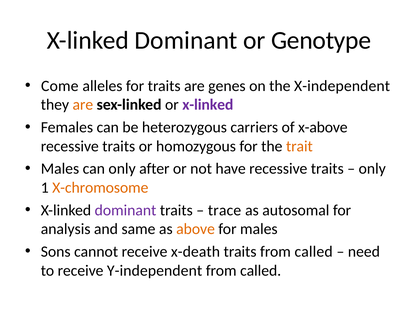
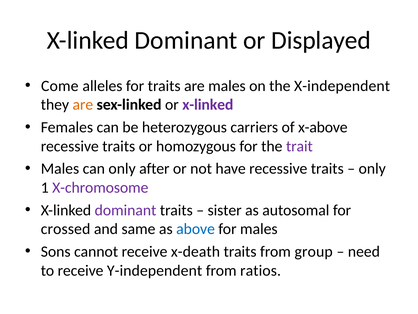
Genotype: Genotype -> Displayed (321, 40)
are genes: genes -> males (227, 86)
trait colour: orange -> purple (299, 146)
X-chromosome colour: orange -> purple (100, 187)
trace: trace -> sister (225, 210)
analysis: analysis -> crossed (66, 229)
above colour: orange -> blue (196, 229)
traits from called: called -> group (314, 251)
called: called -> ratios (261, 270)
